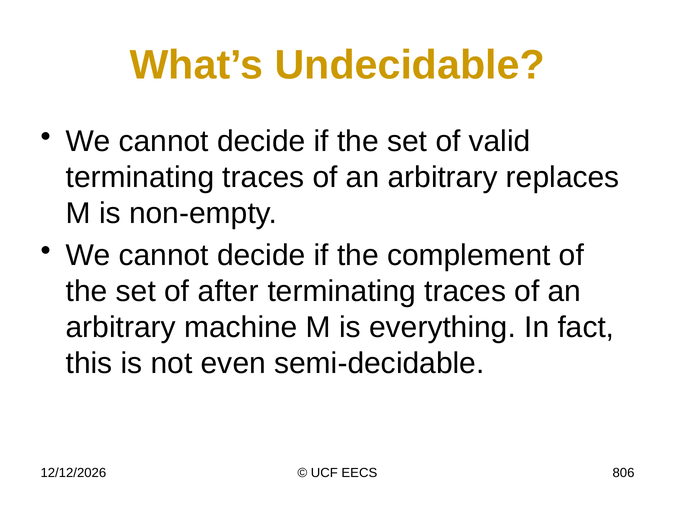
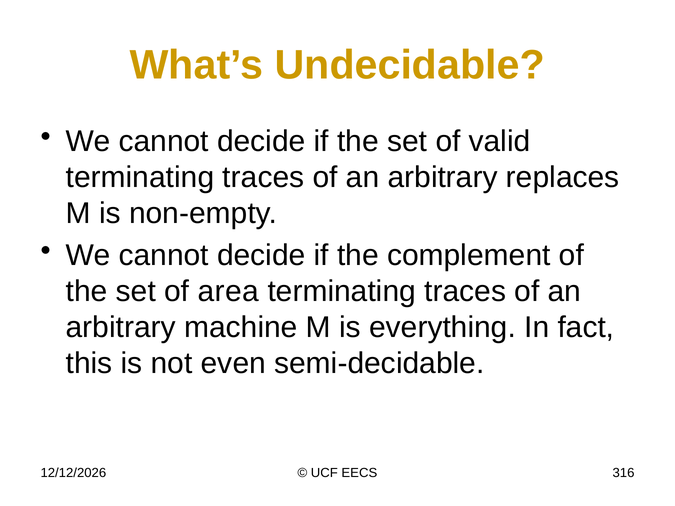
after: after -> area (228, 292)
806: 806 -> 316 (623, 473)
